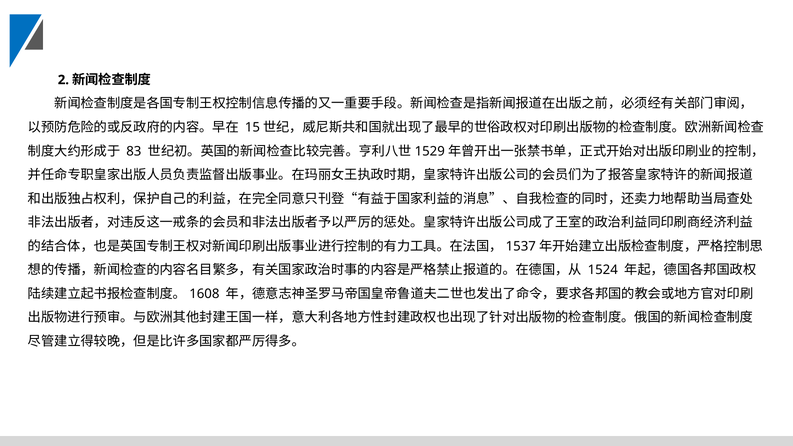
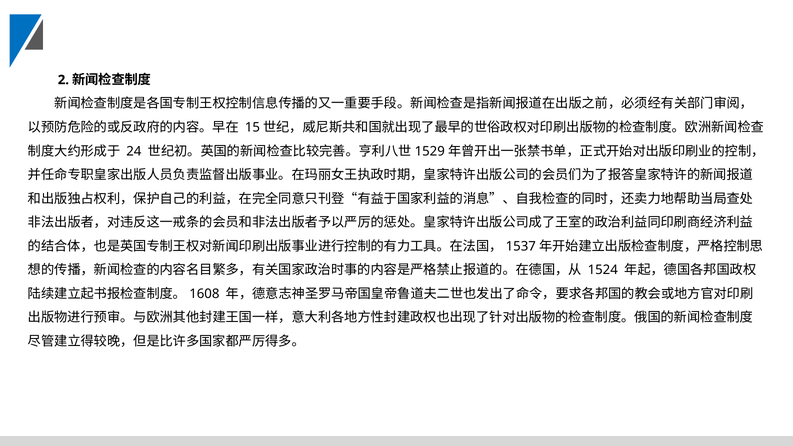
83: 83 -> 24 (134, 151)
